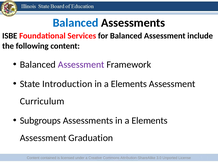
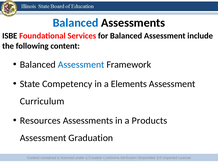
Assessment colour: purple -> blue (81, 65)
Introduction: Introduction -> Competency (67, 84)
Subgroups: Subgroups -> Resources (40, 121)
Assessments in a Elements: Elements -> Products (150, 121)
